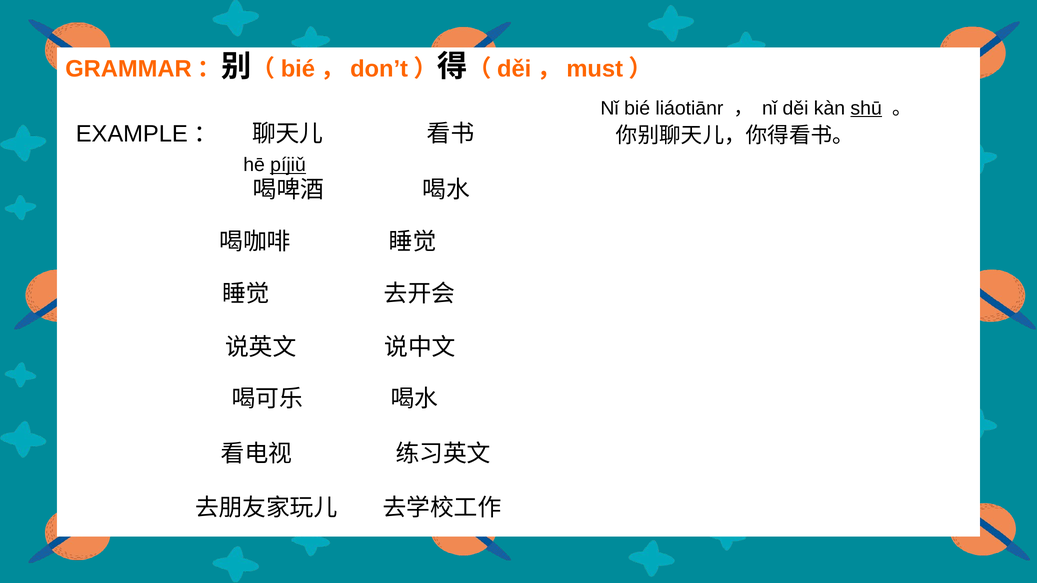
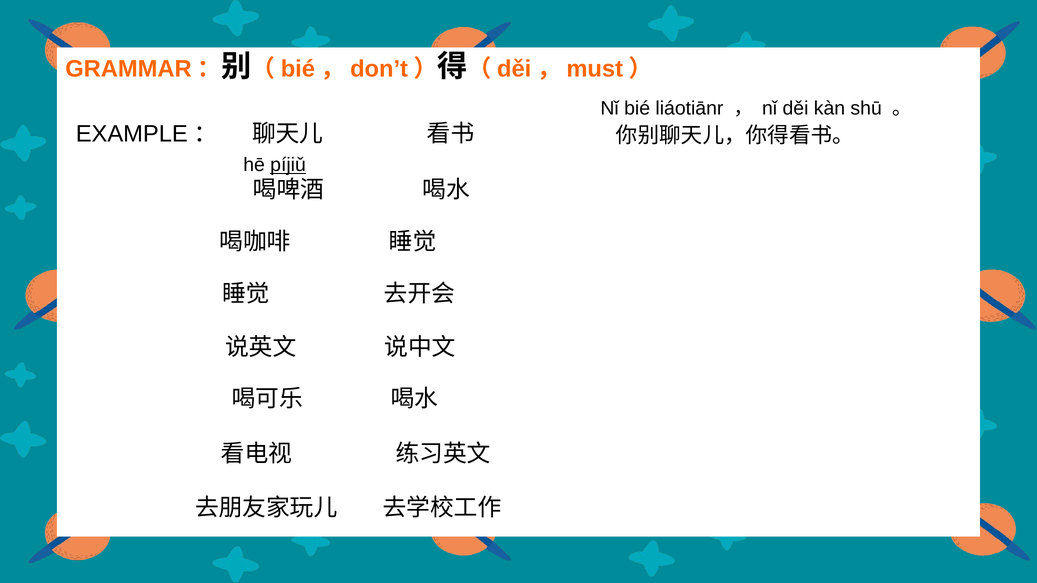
shū underline: present -> none (866, 108)
